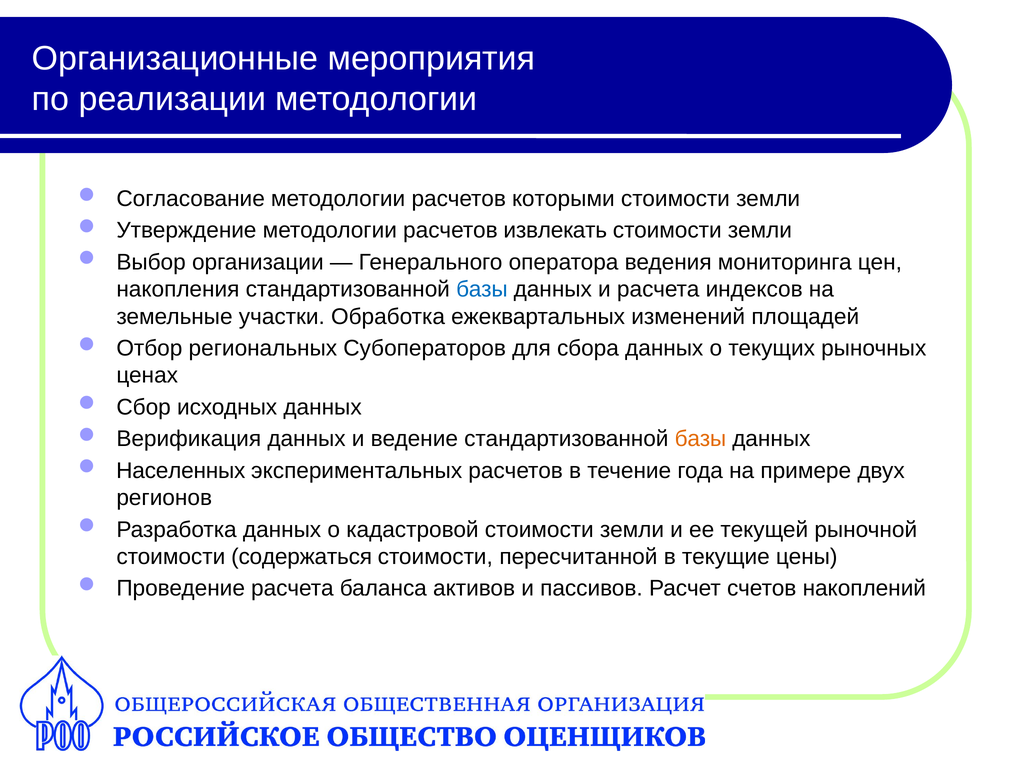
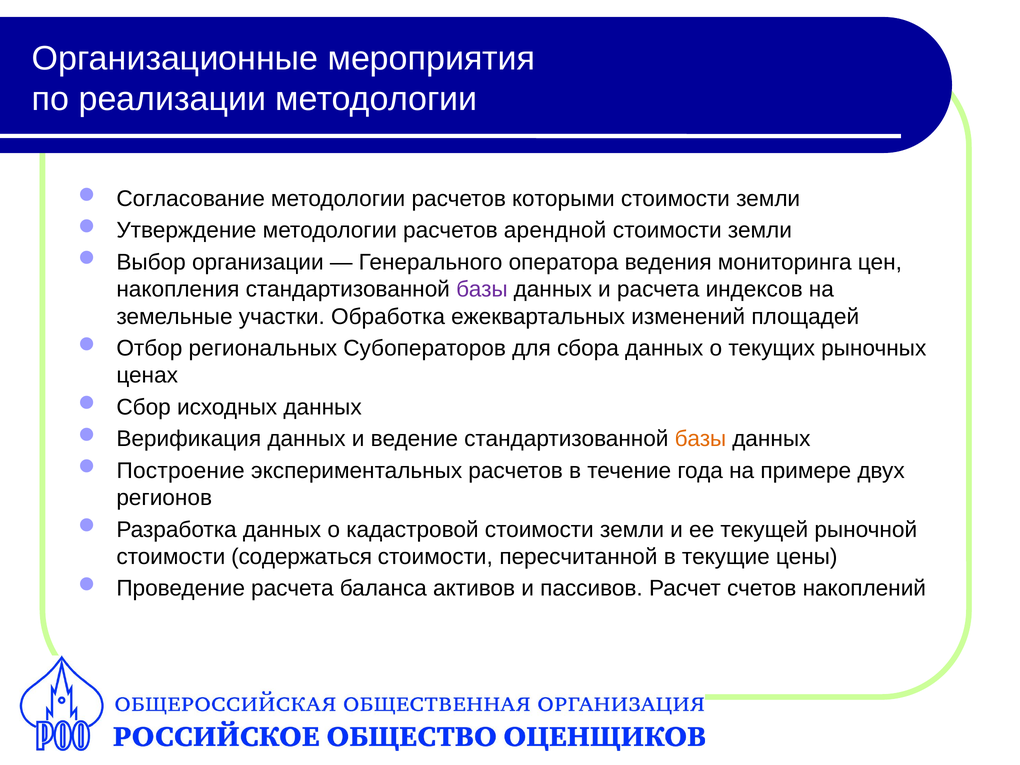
извлекать: извлекать -> арендной (555, 230)
базы colour: blue -> purple (482, 289)
Населенных: Населенных -> Построение (181, 471)
